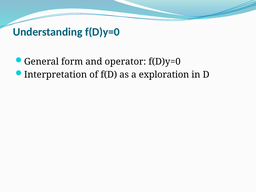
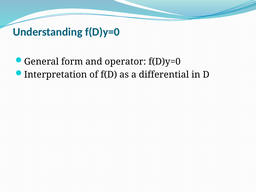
exploration: exploration -> differential (164, 75)
